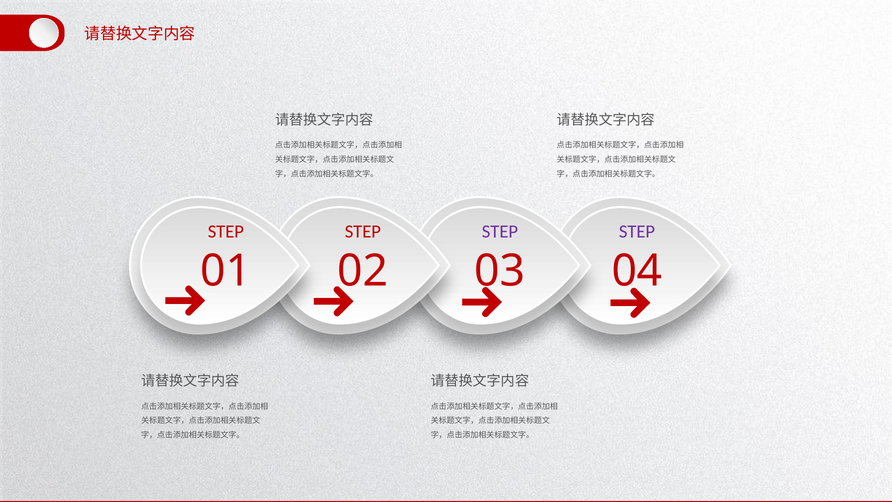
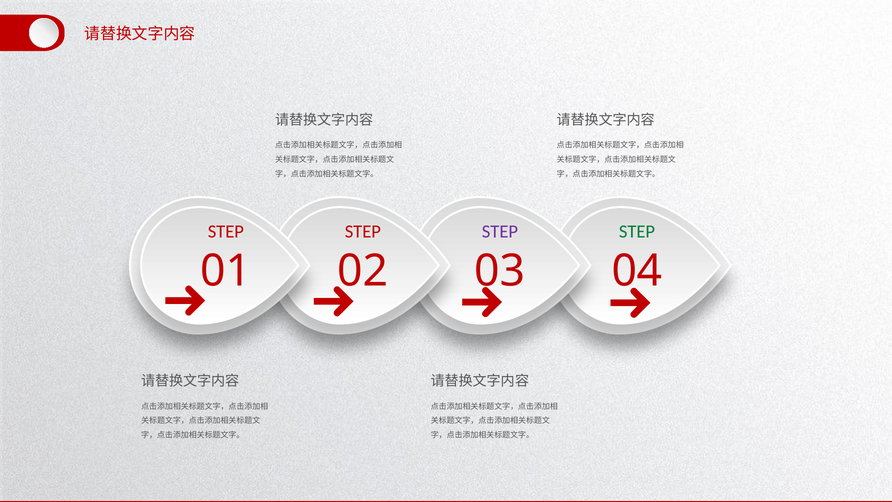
STEP colour: purple -> green (637, 231)
